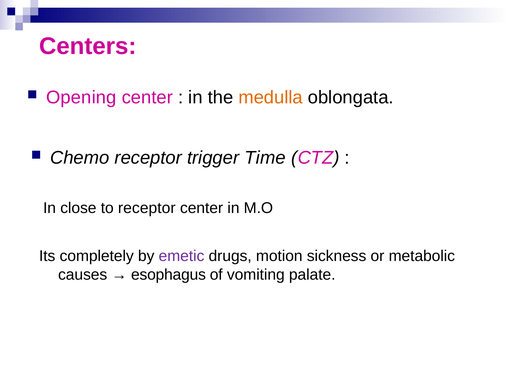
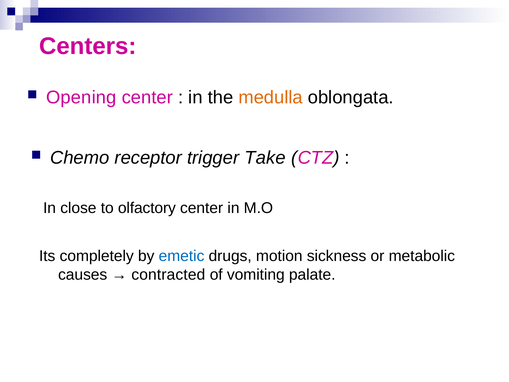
Time: Time -> Take (265, 158)
to receptor: receptor -> olfactory (147, 208)
emetic colour: purple -> blue (182, 256)
esophagus: esophagus -> contracted (168, 275)
